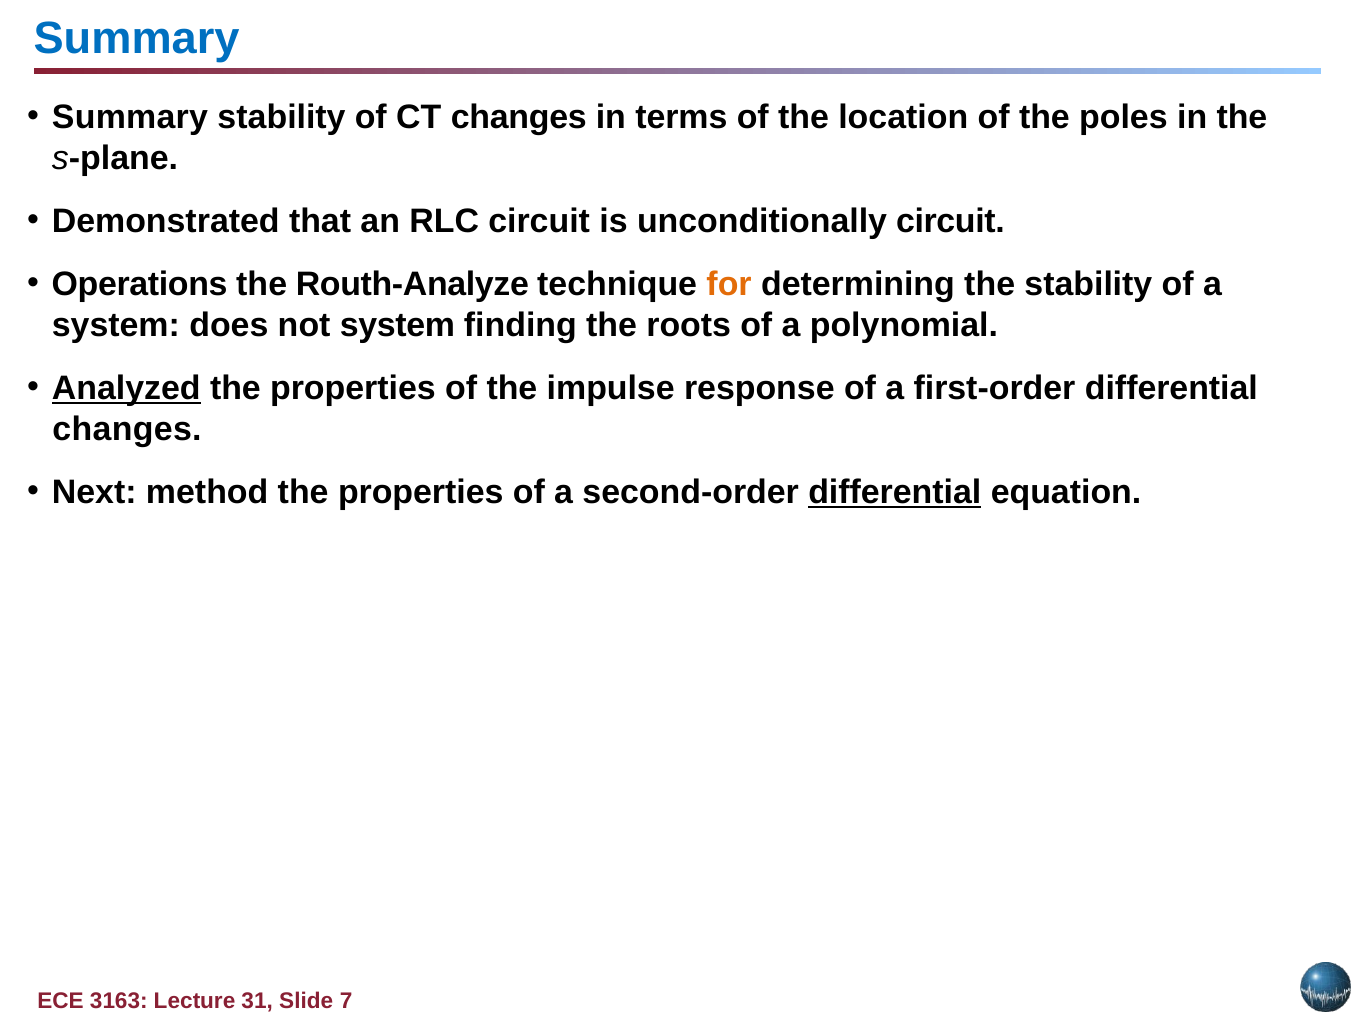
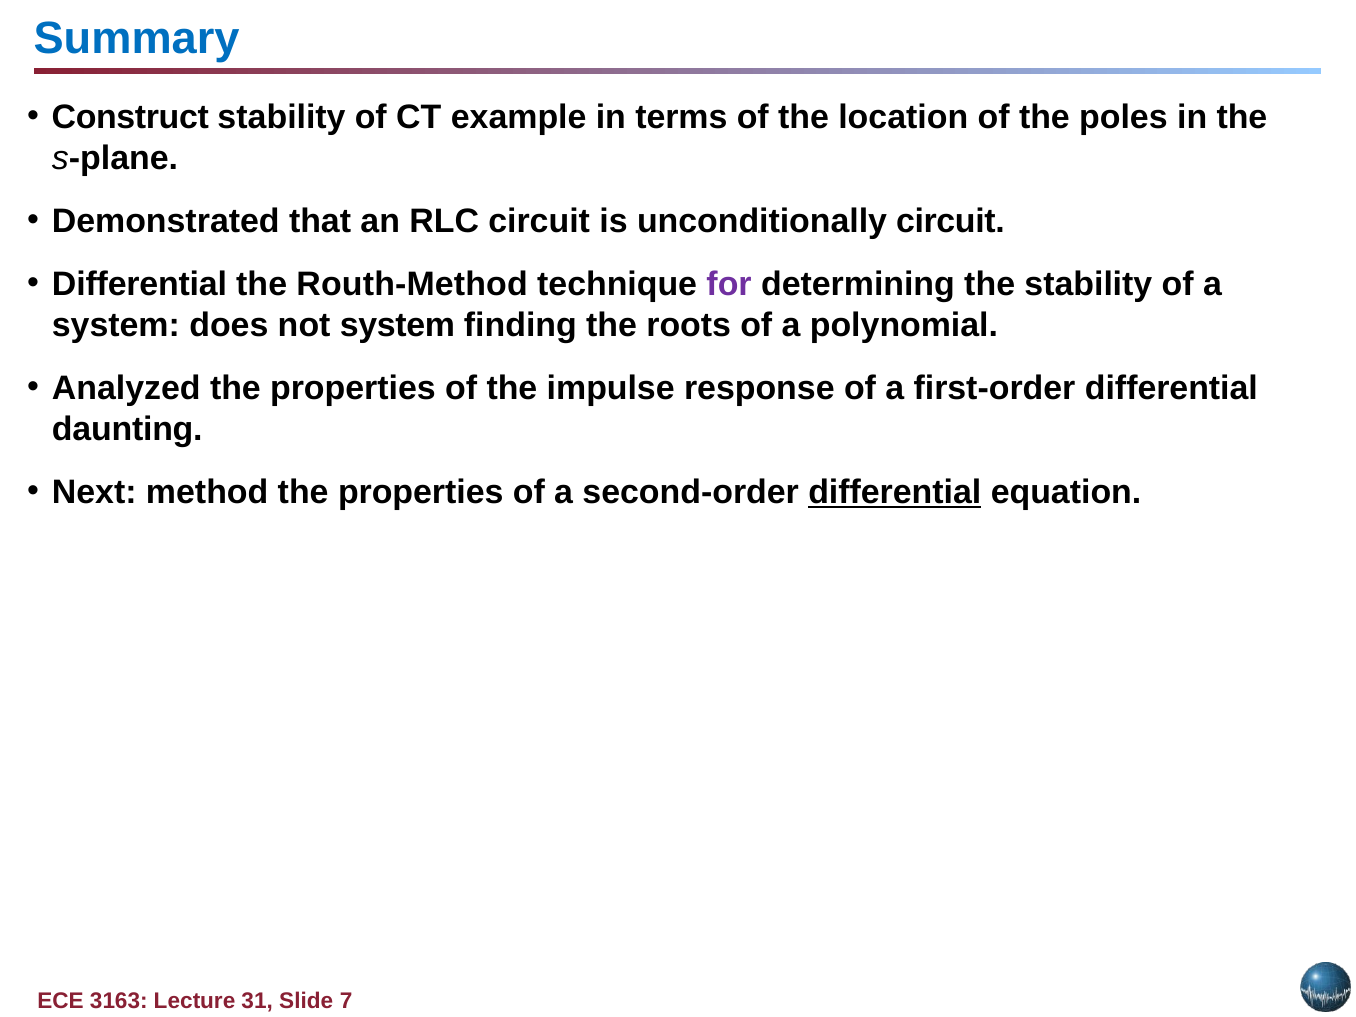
Summary: Summary -> Construct (130, 117)
CT changes: changes -> example (519, 117)
Operations: Operations -> Differential (140, 284)
Routh-Analyze: Routh-Analyze -> Routh-Method (412, 284)
for colour: orange -> purple (729, 284)
Analyzed underline: present -> none (126, 388)
changes: changes -> daunting (127, 429)
